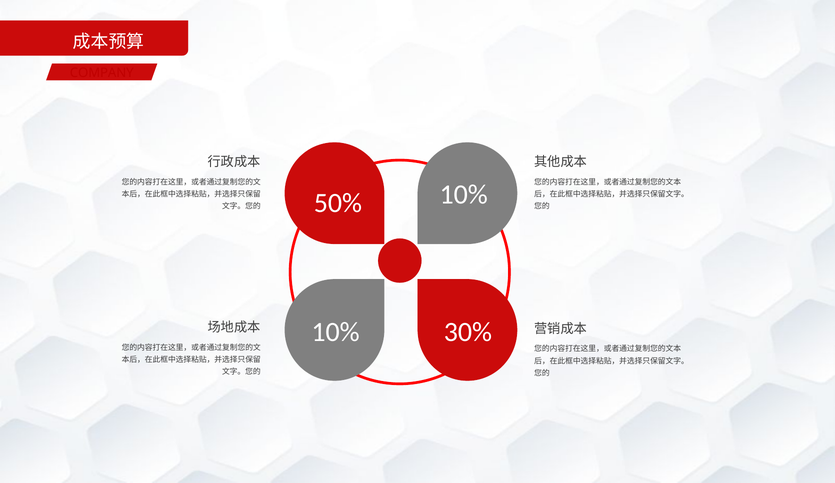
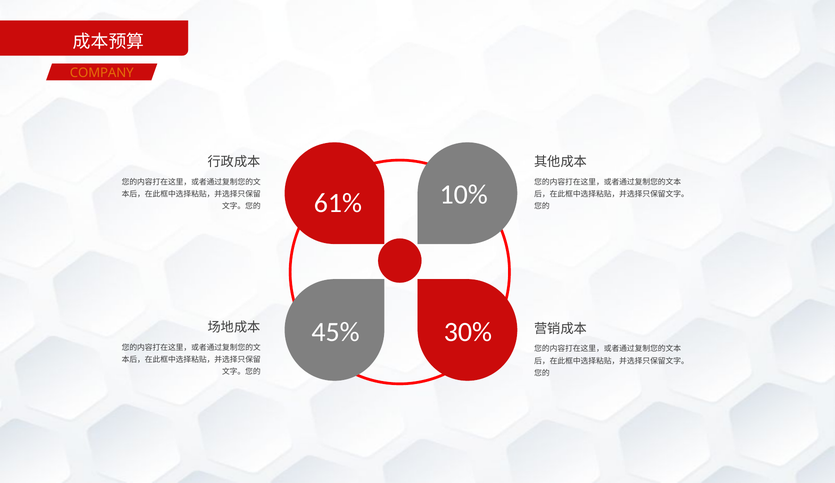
COMPANY colour: red -> orange (102, 73)
50%: 50% -> 61% (338, 203)
10%: 10% -> 45% (336, 332)
